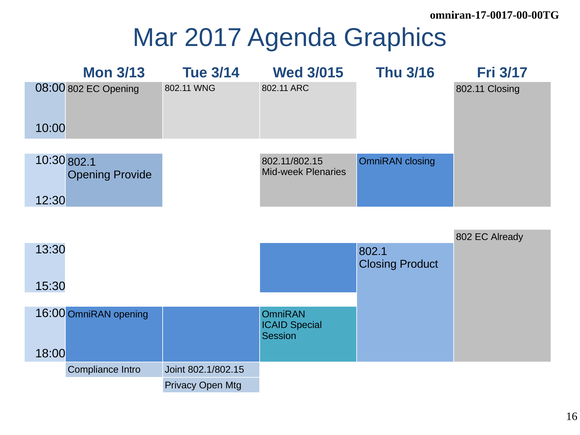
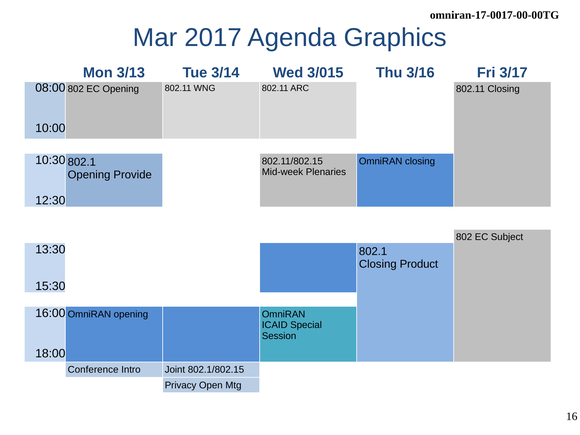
Already: Already -> Subject (507, 237)
Compliance: Compliance -> Conference (93, 370)
